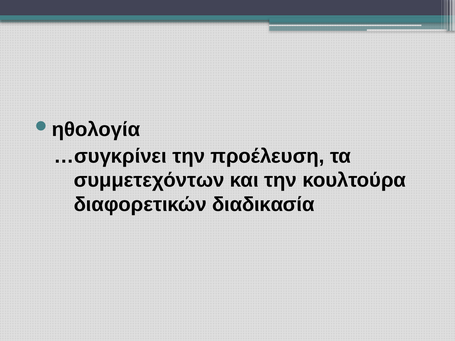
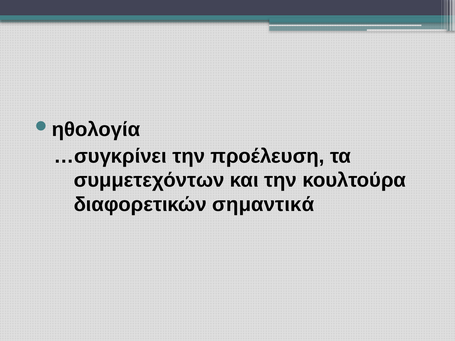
διαδικασία: διαδικασία -> σημαντικά (263, 205)
